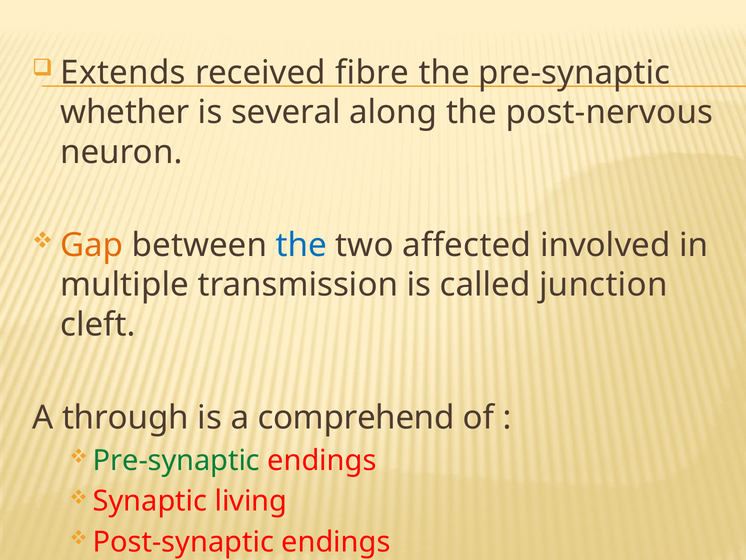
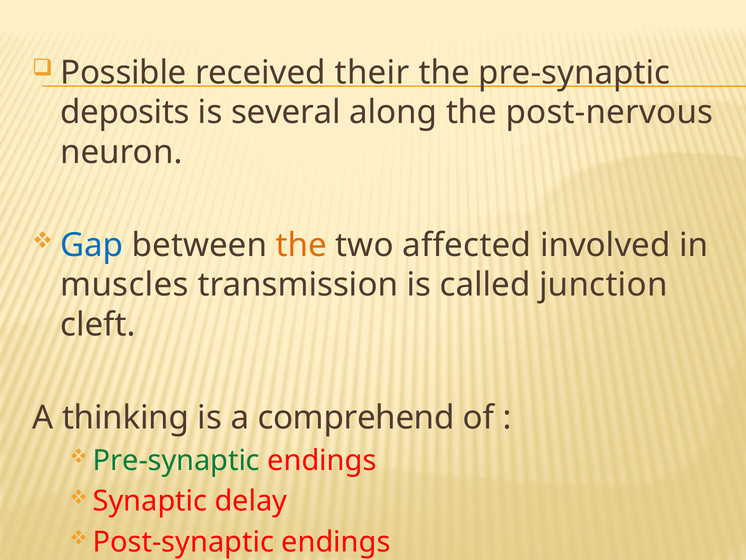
Extends: Extends -> Possible (123, 72)
fibre: fibre -> their (372, 72)
whether: whether -> deposits (125, 112)
Gap colour: orange -> blue (92, 245)
the colour: blue -> orange (301, 245)
multiple: multiple -> muscles (124, 285)
through: through -> thinking (126, 417)
living: living -> delay (251, 501)
